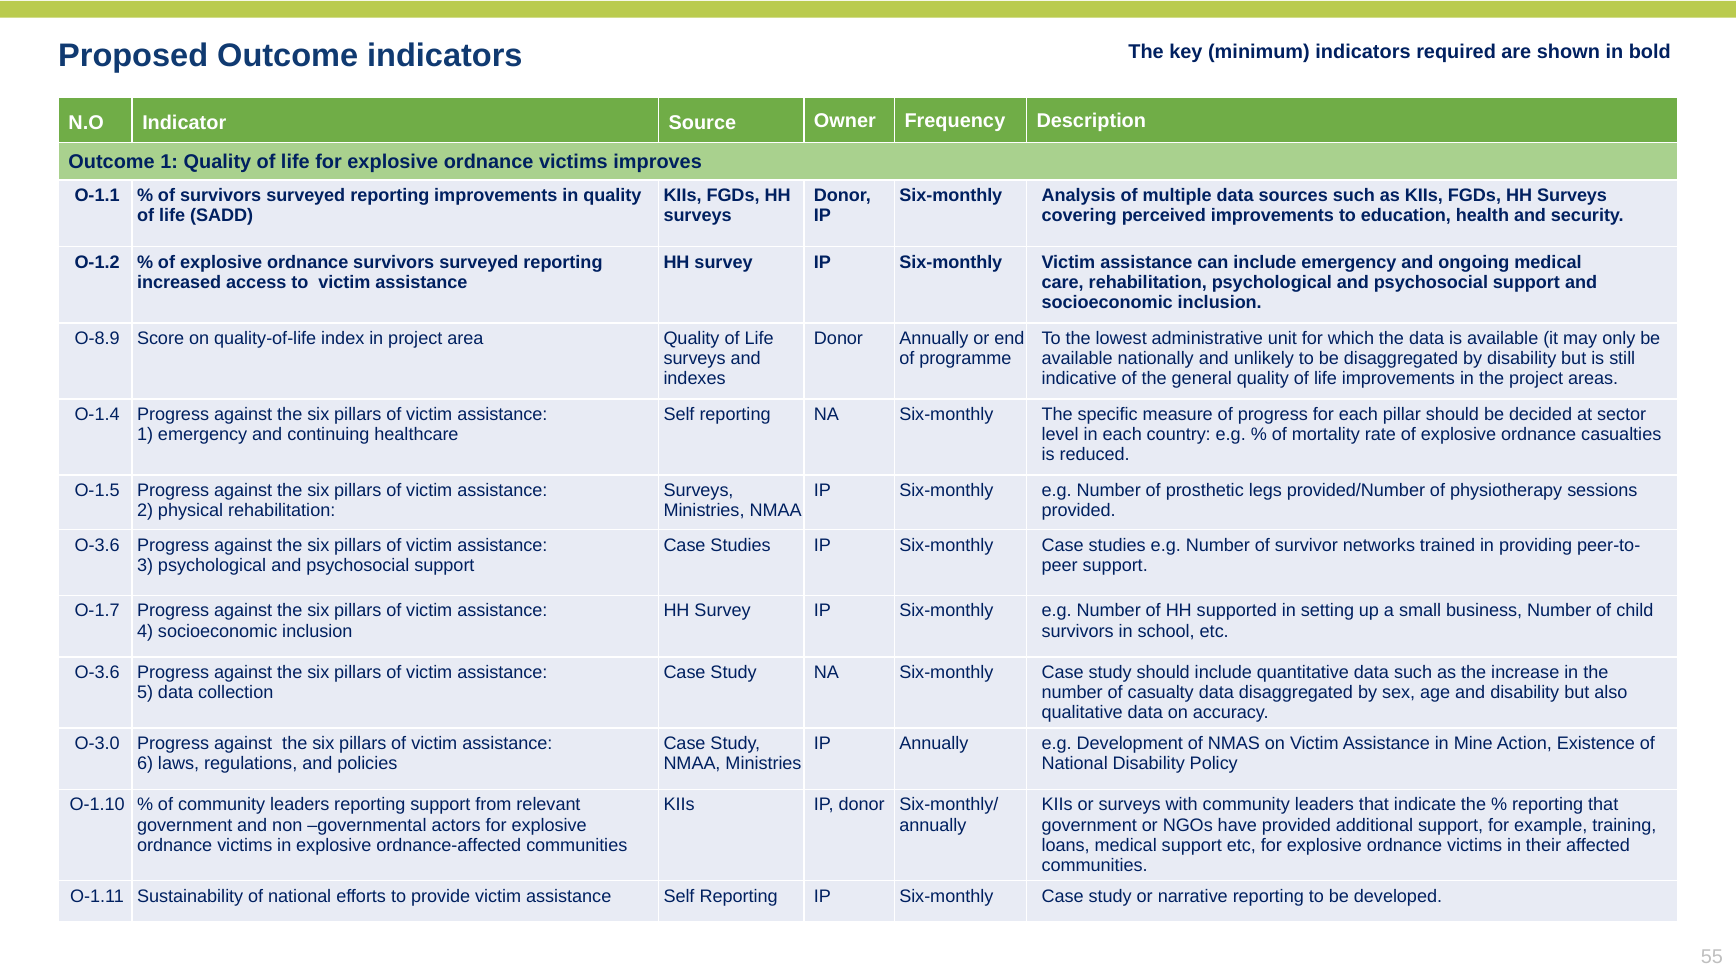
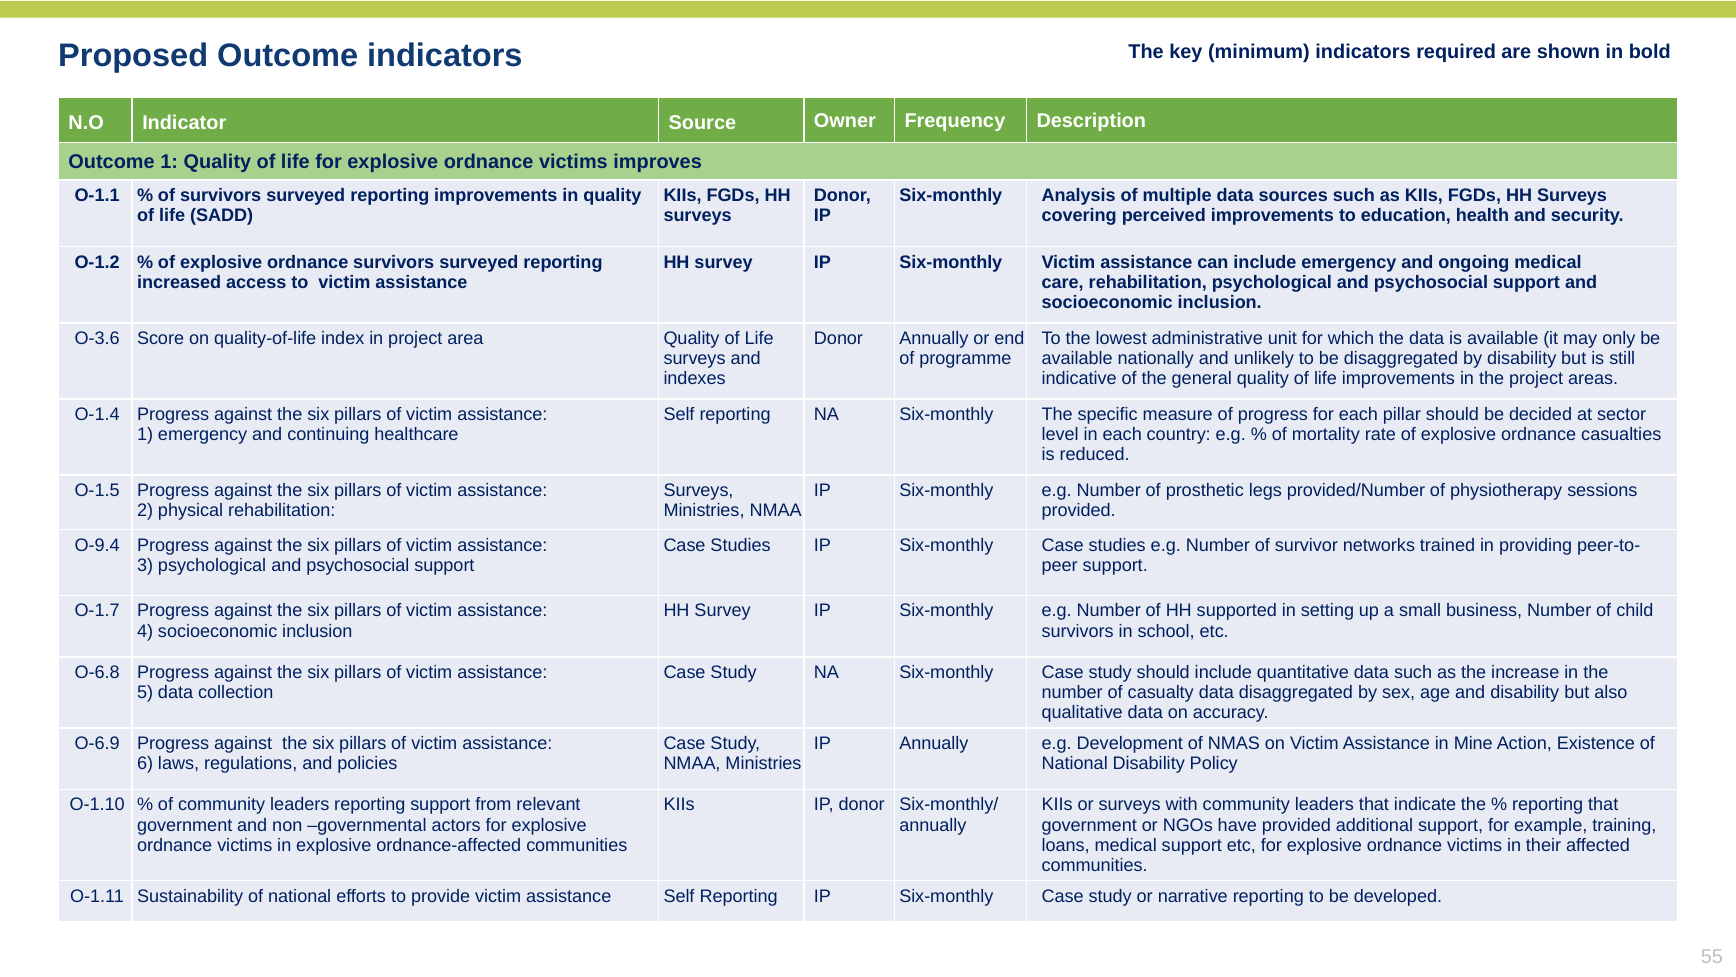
O-8.9: O-8.9 -> O-3.6 (97, 338)
O-3.6: O-3.6 -> O-9.4 (97, 545)
O-3.6: O-3.6 -> O-6.8 (97, 672)
O-3.0: O-3.0 -> O-6.9 (97, 743)
